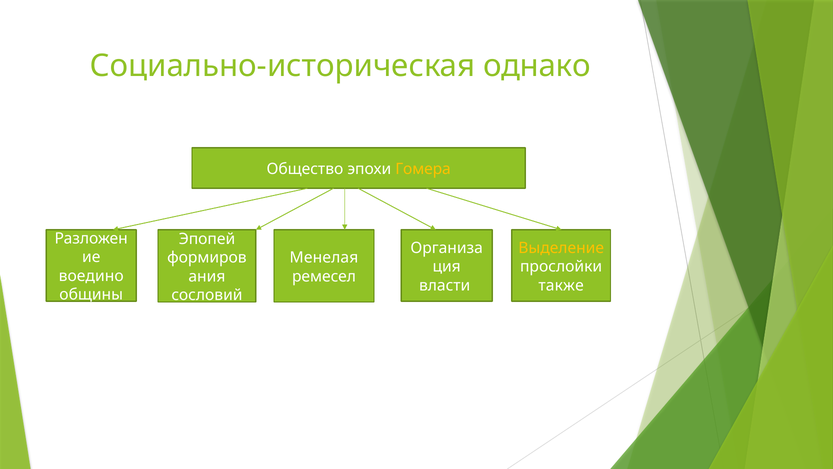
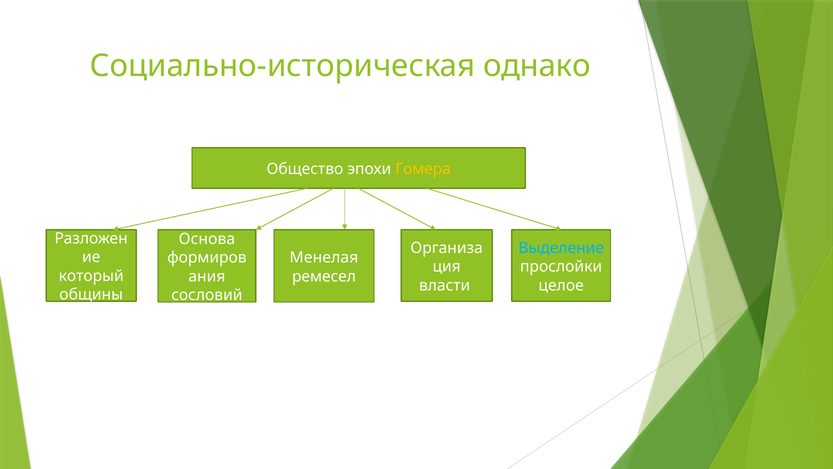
Эпопей: Эпопей -> Основа (207, 239)
Выделение colour: yellow -> light blue (561, 248)
воедино: воедино -> который (91, 276)
также: также -> целое (561, 285)
